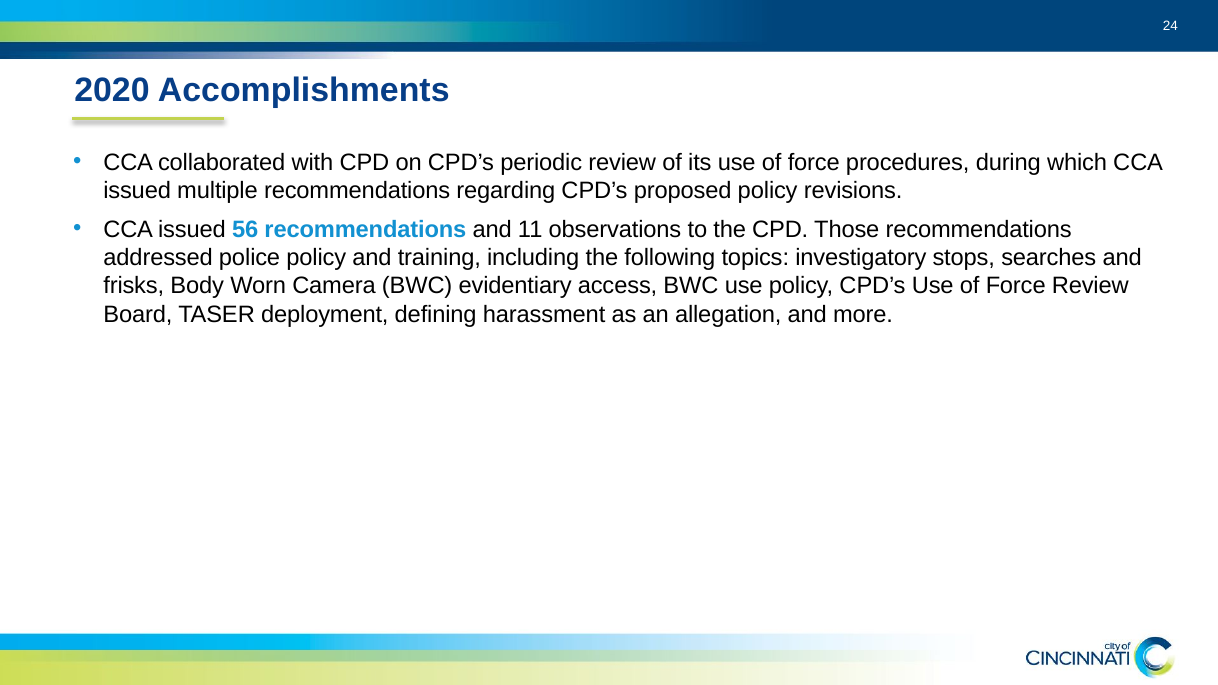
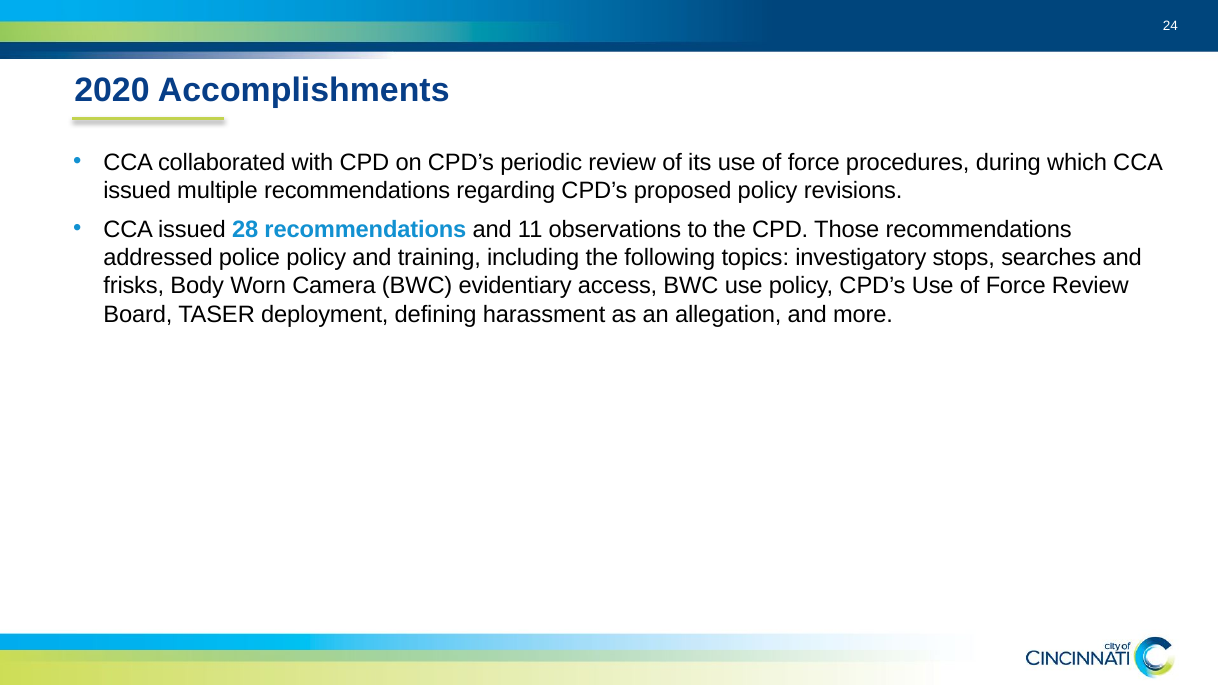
56: 56 -> 28 (245, 229)
